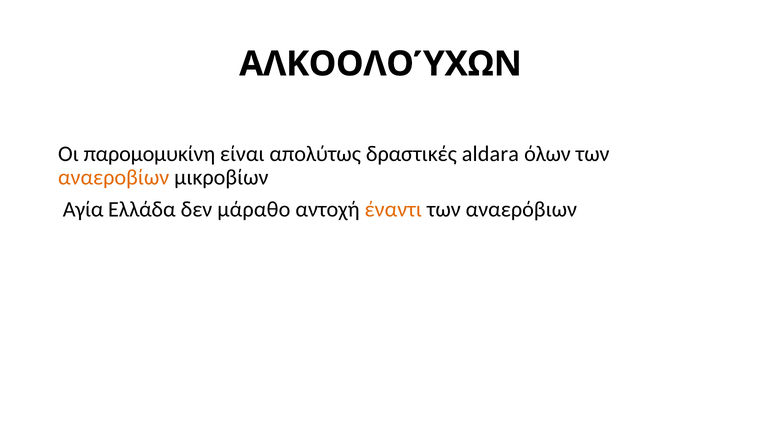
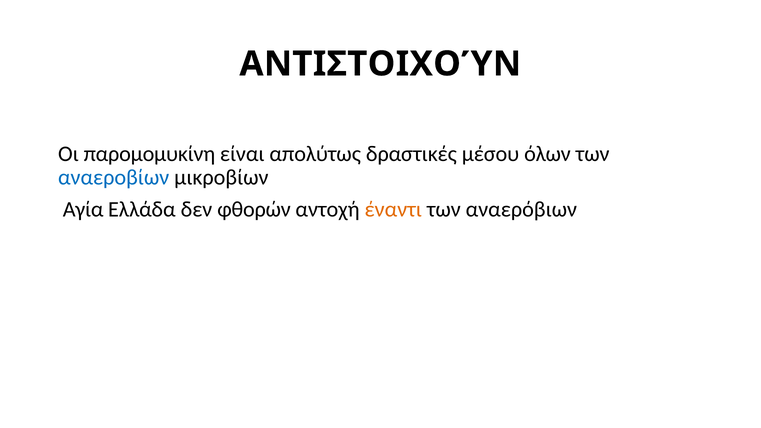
ΑΛΚΟΟΛΟΎΧΩΝ: ΑΛΚΟΟΛΟΎΧΩΝ -> ΑΝΤΙΣΤΟΙΧΟΎΝ (380, 64)
aldara: aldara -> μέσου (490, 154)
αναεροβίων colour: orange -> blue (114, 178)
μάραθο: μάραθο -> φθορών (254, 210)
